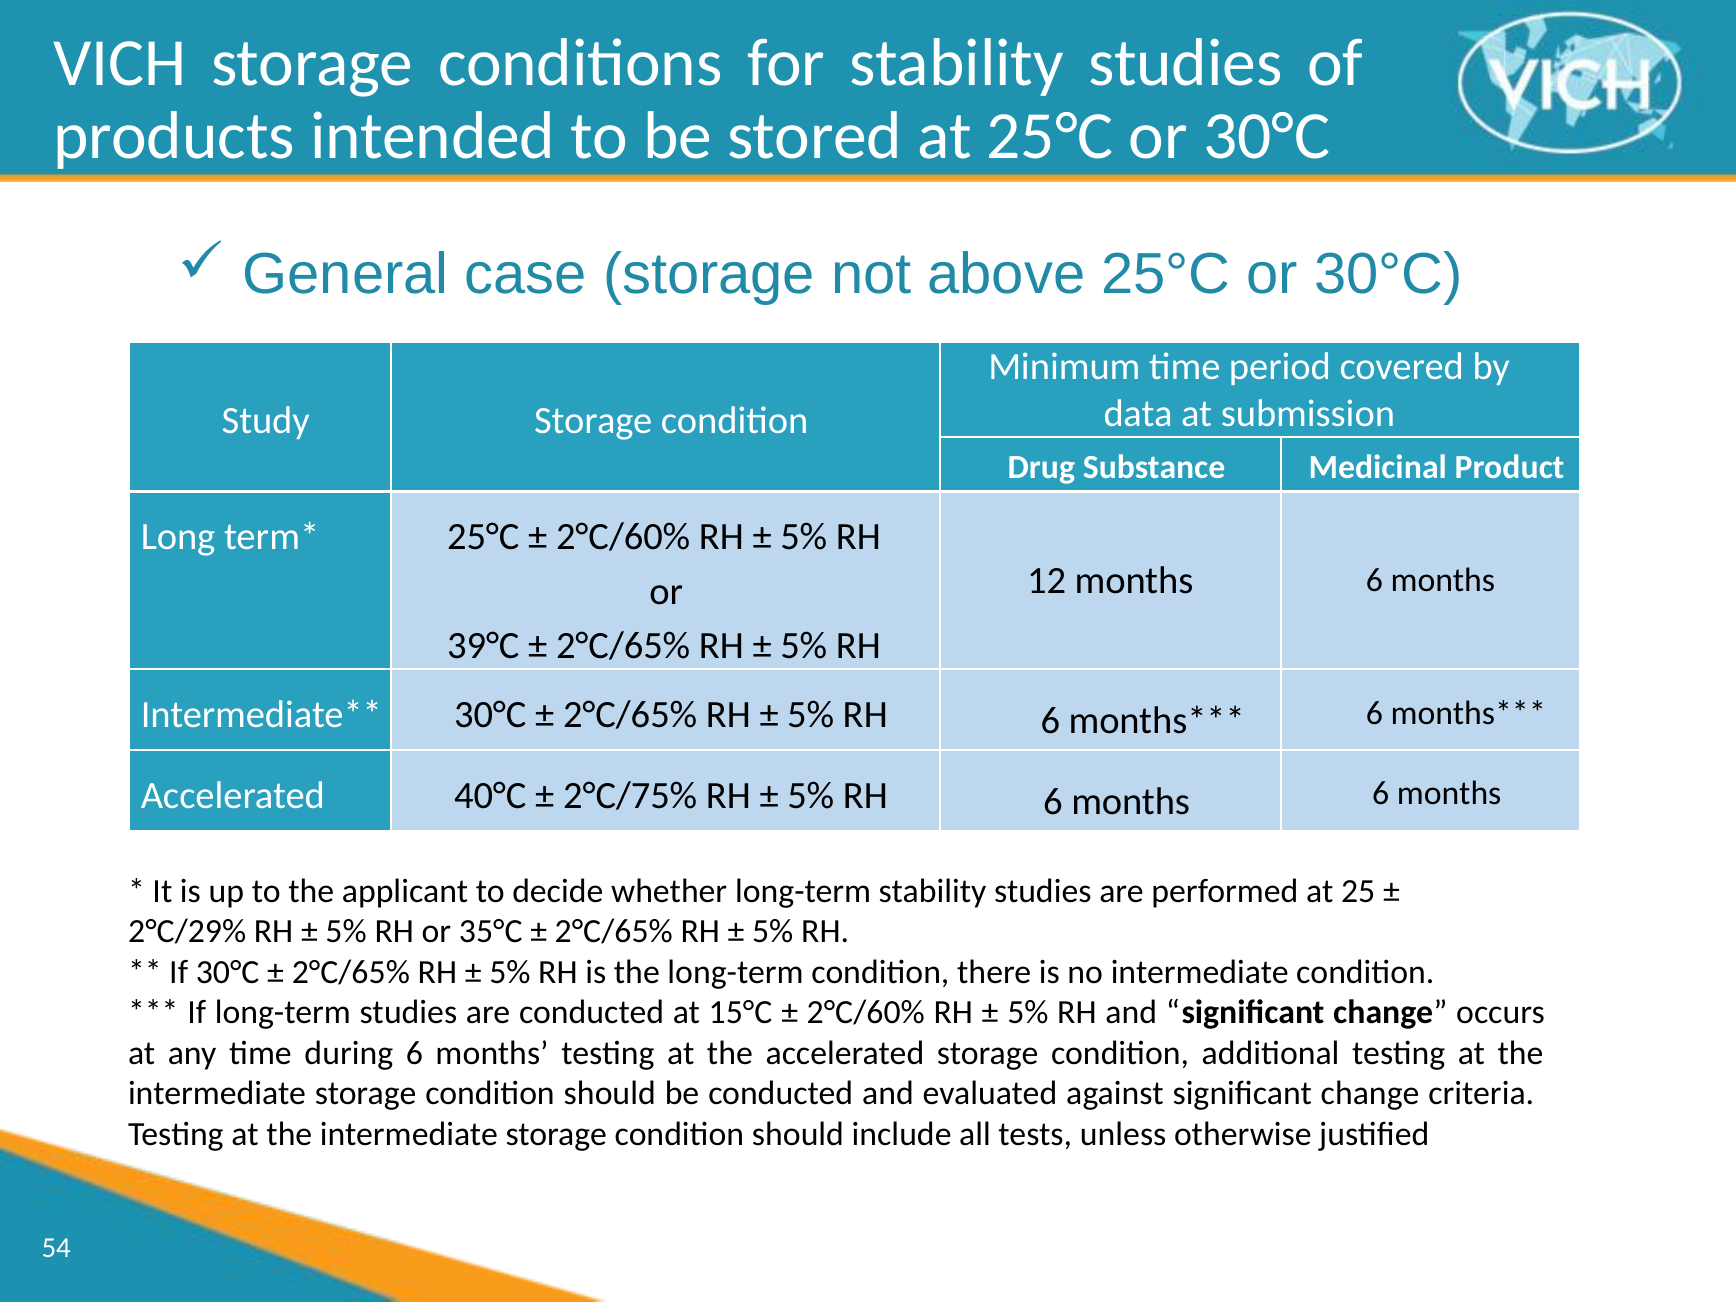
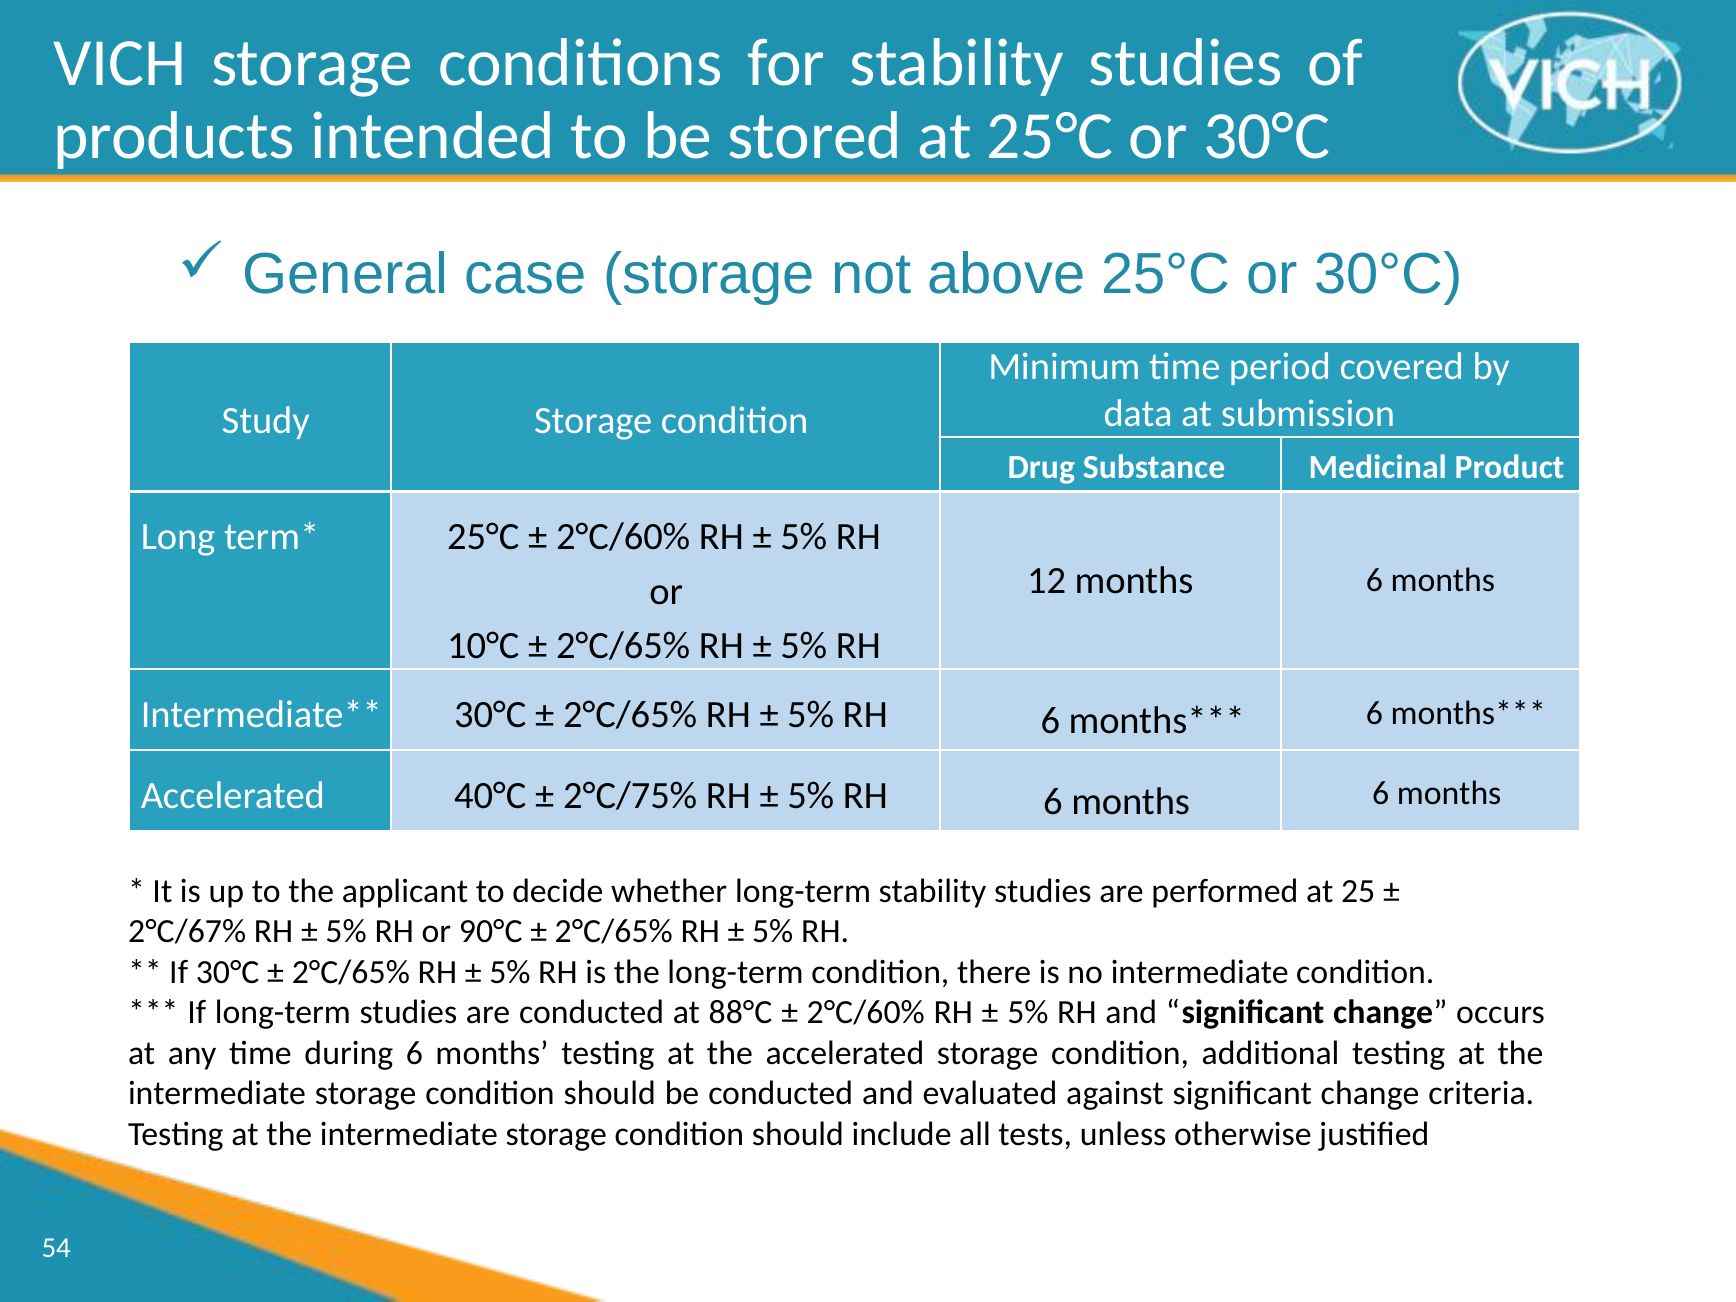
39°C: 39°C -> 10°C (483, 646)
2°C/29%: 2°C/29% -> 2°C/67% (187, 931)
35°C: 35°C -> 90°C (491, 931)
15°C: 15°C -> 88°C (741, 1013)
